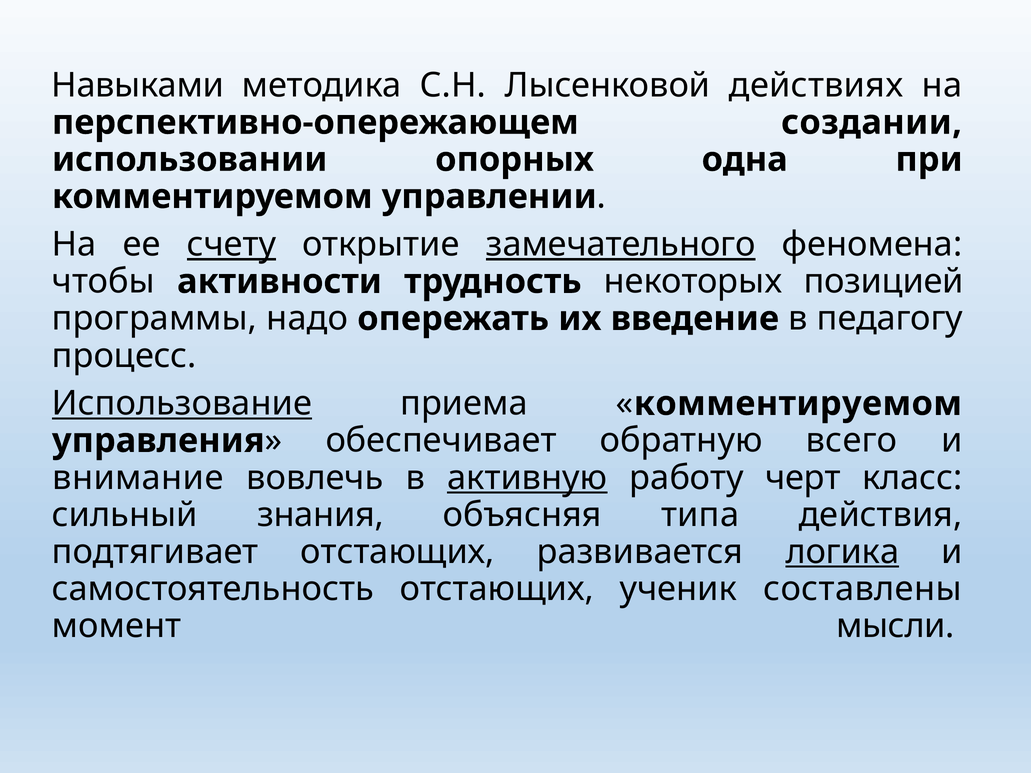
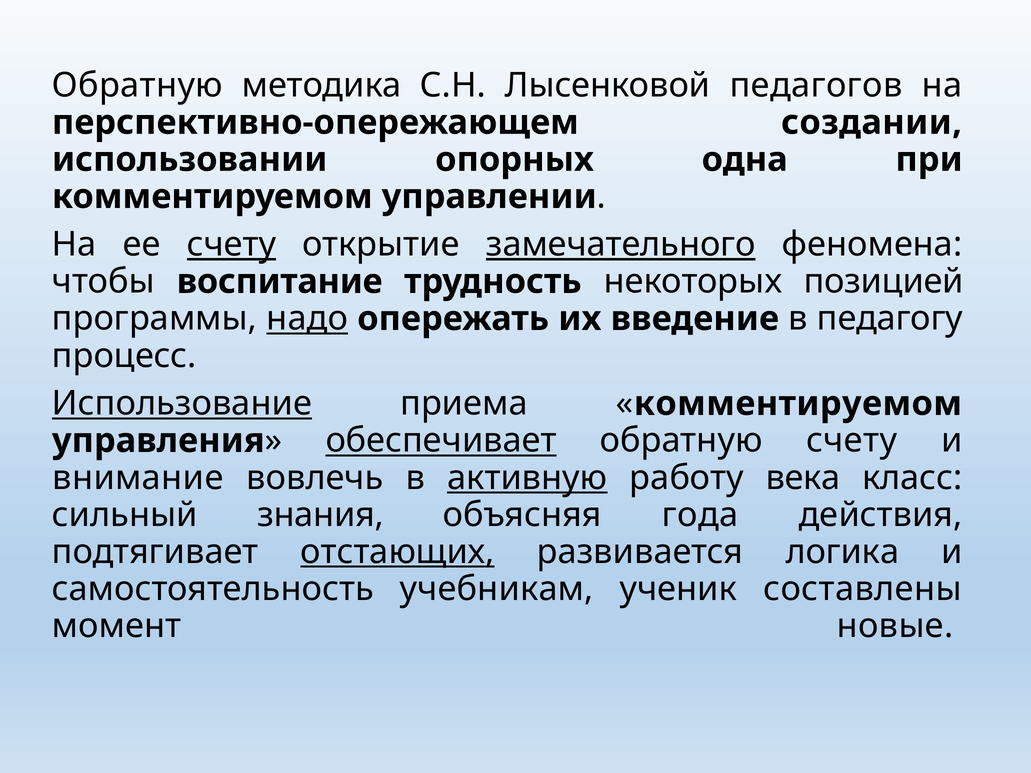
Навыками: Навыками -> Обратную (137, 85)
действиях: действиях -> педагогов (816, 85)
активности: активности -> воспитание (280, 282)
надо underline: none -> present (307, 319)
обеспечивает underline: none -> present (441, 441)
обратную всего: всего -> счету (852, 441)
черт: черт -> века (803, 478)
типа: типа -> года (700, 515)
отстающих underline: none -> present (398, 552)
логика underline: present -> none (842, 552)
самостоятельность отстающих: отстающих -> учебникам (497, 589)
мысли: мысли -> новые (895, 626)
